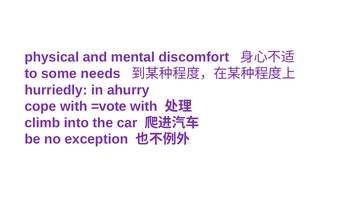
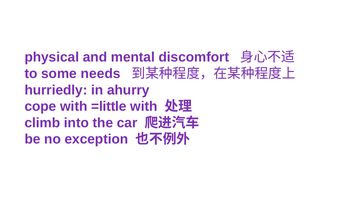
=vote: =vote -> =little (109, 106)
